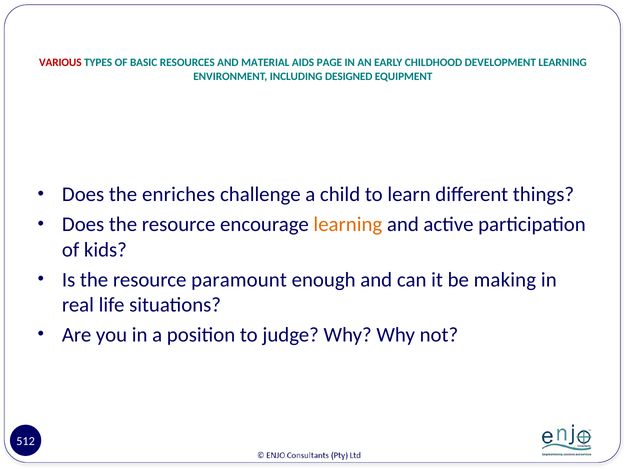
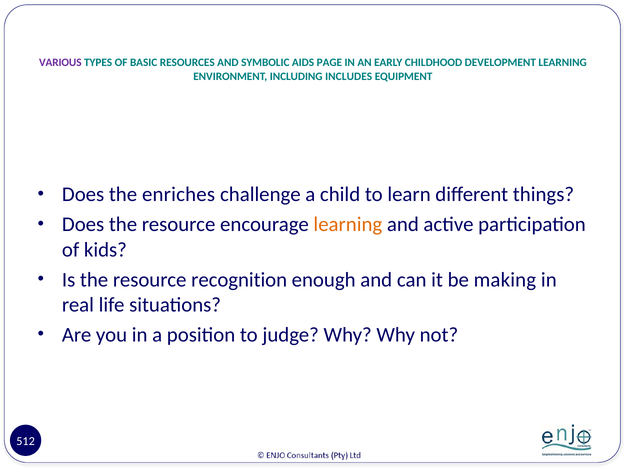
VARIOUS colour: red -> purple (60, 63)
MATERIAL: MATERIAL -> SYMBOLIC (265, 63)
DESIGNED: DESIGNED -> INCLUDES (349, 76)
paramount: paramount -> recognition (239, 280)
